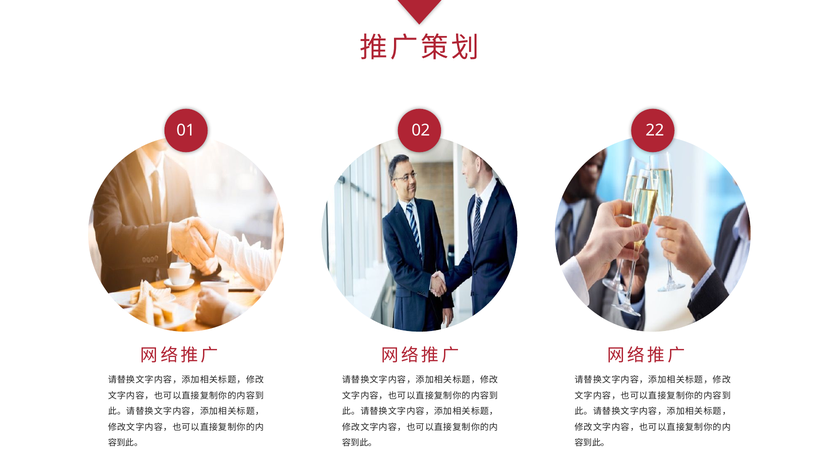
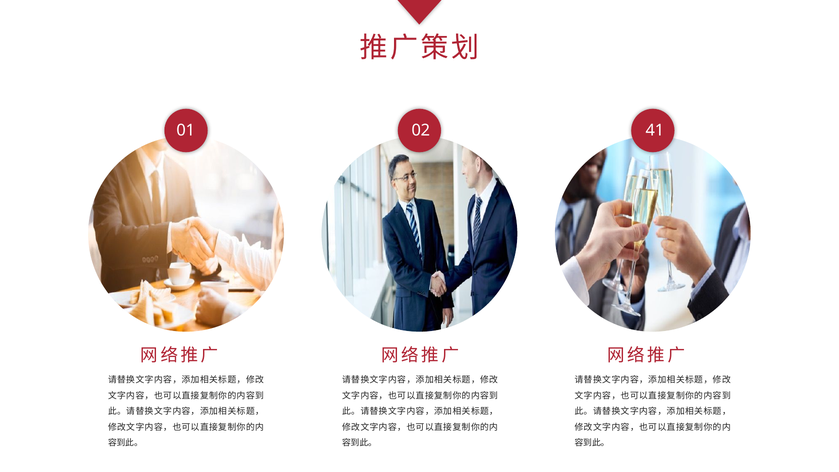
22: 22 -> 41 (655, 131)
